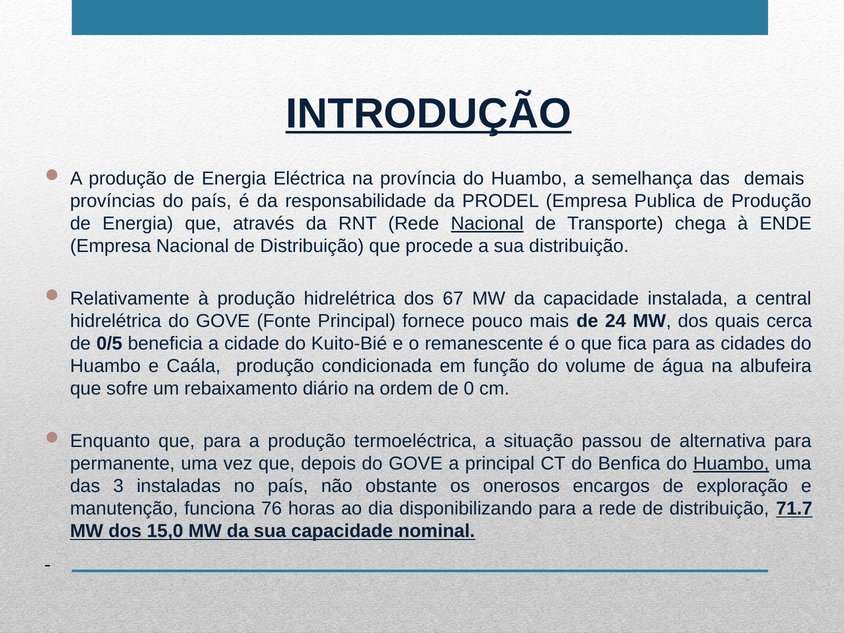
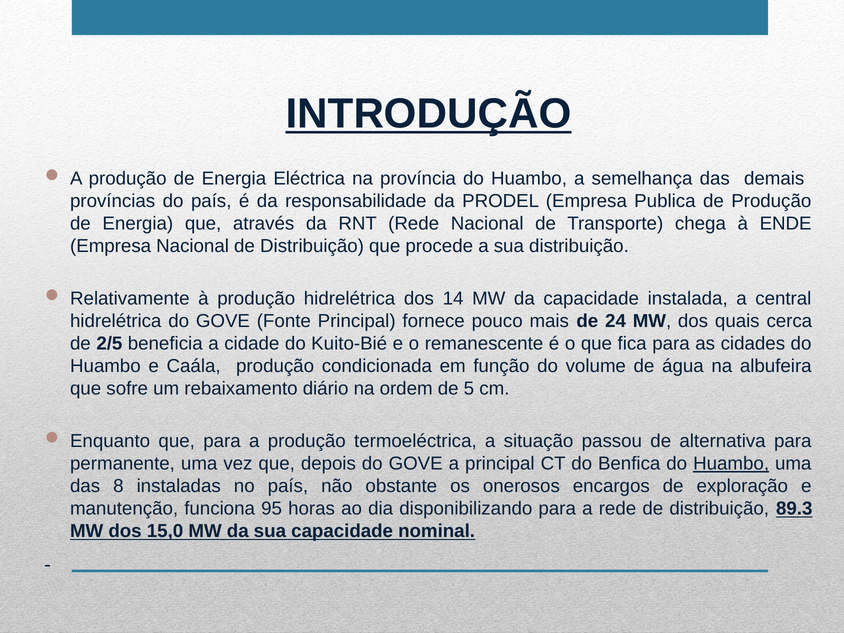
Nacional underline: present -> none (487, 224)
67: 67 -> 14 (453, 299)
0/5: 0/5 -> 2/5 (109, 344)
0: 0 -> 5 (469, 389)
3: 3 -> 8 (118, 486)
76: 76 -> 95 (272, 509)
71.7: 71.7 -> 89.3 (794, 509)
